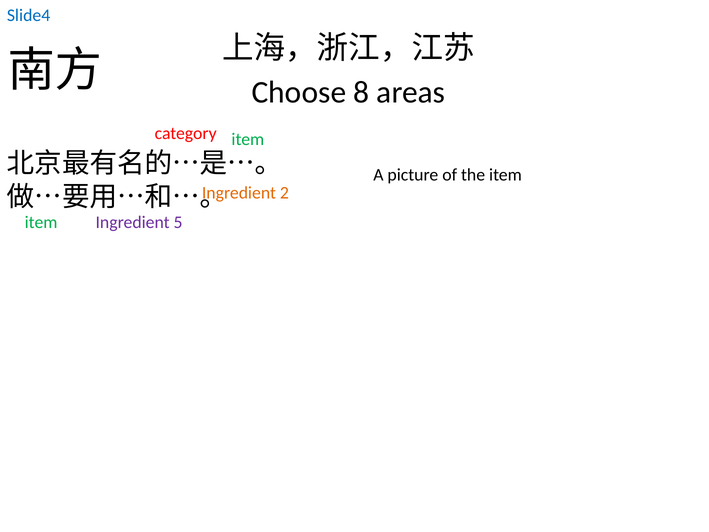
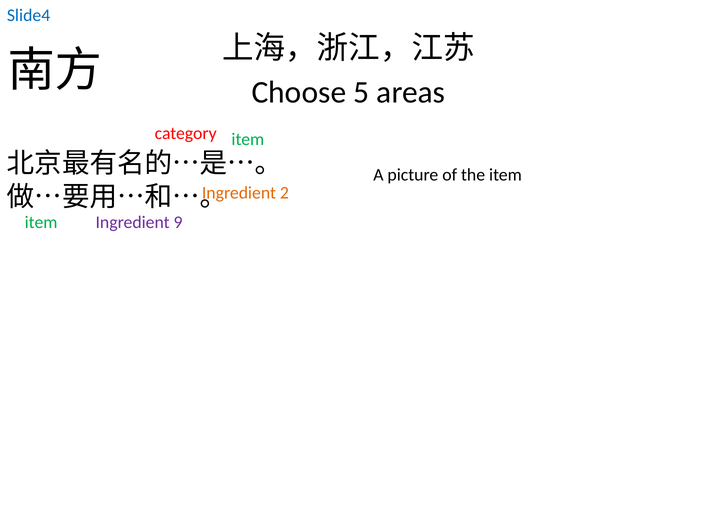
8: 8 -> 5 (361, 92)
5: 5 -> 9 (178, 222)
